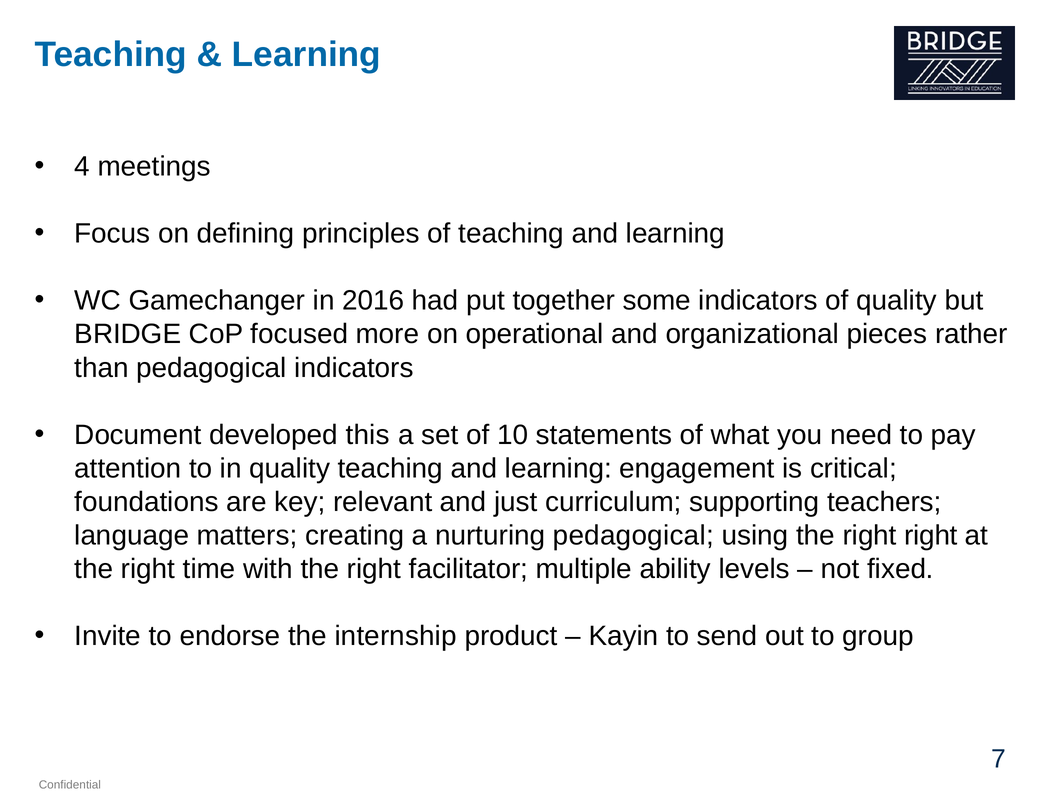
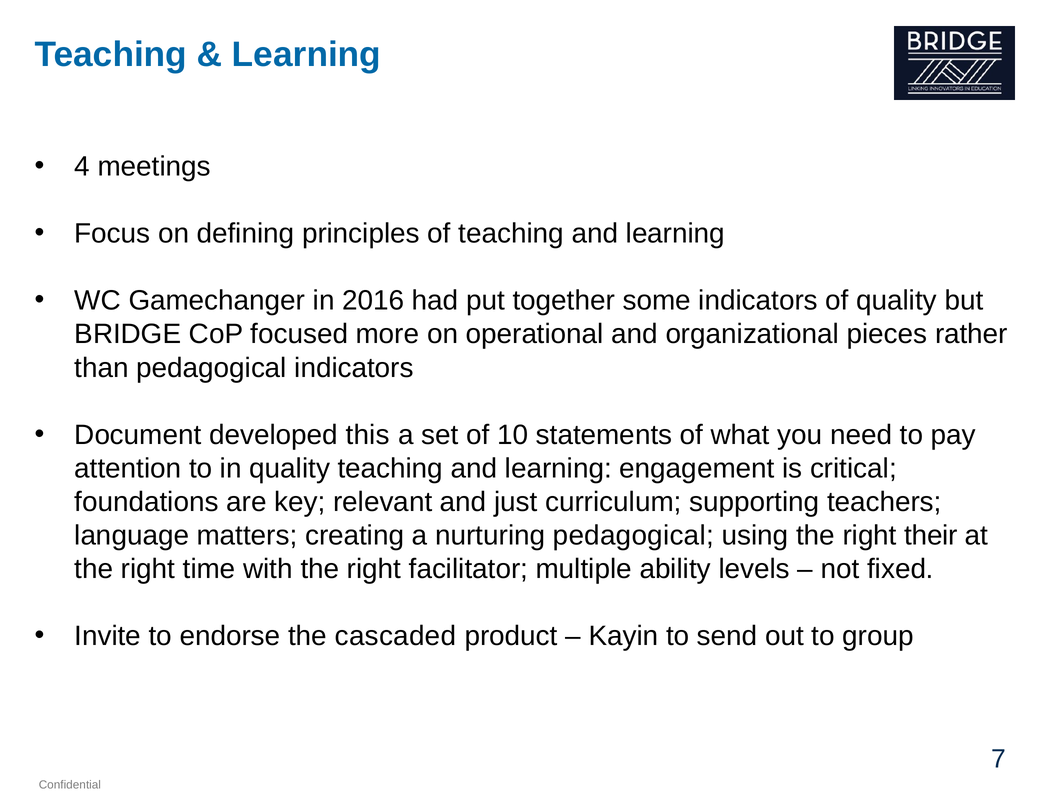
right right: right -> their (931, 535)
internship: internship -> cascaded (396, 636)
